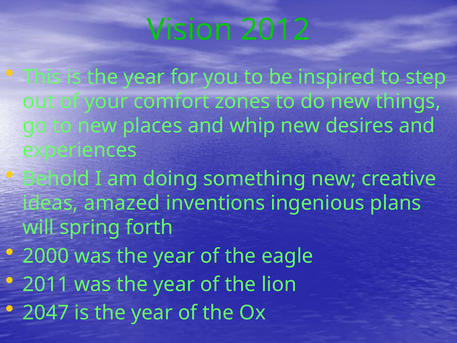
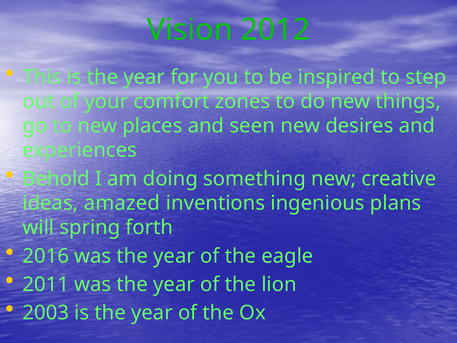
whip: whip -> seen (252, 126)
2000: 2000 -> 2016 (46, 256)
2047: 2047 -> 2003 (46, 313)
